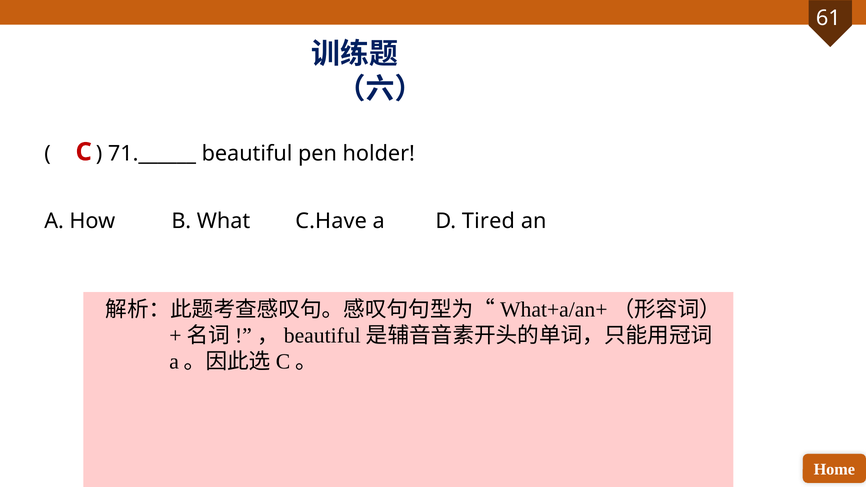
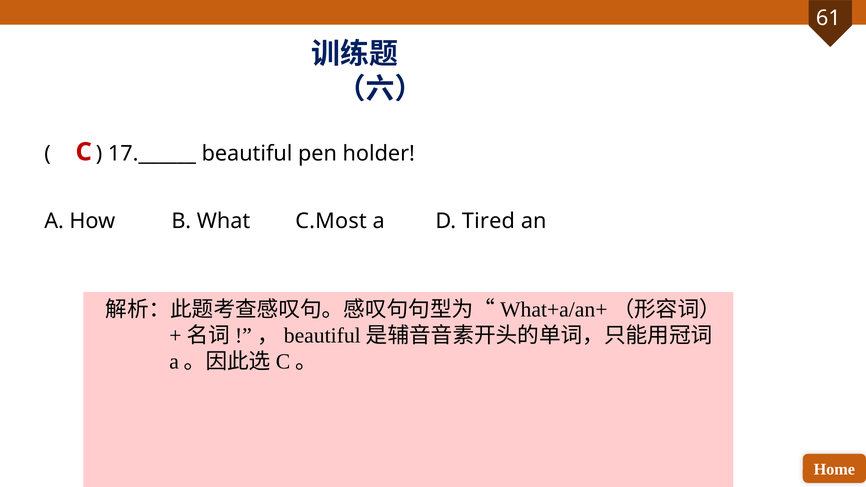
71.______: 71.______ -> 17.______ (152, 154)
C.Have: C.Have -> C.Most (331, 221)
